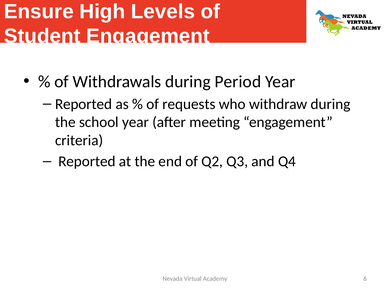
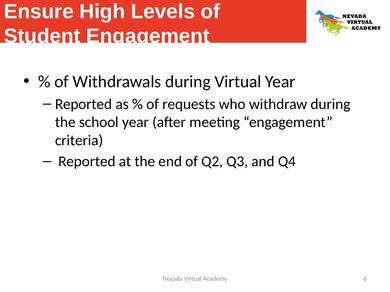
during Period: Period -> Virtual (238, 82)
